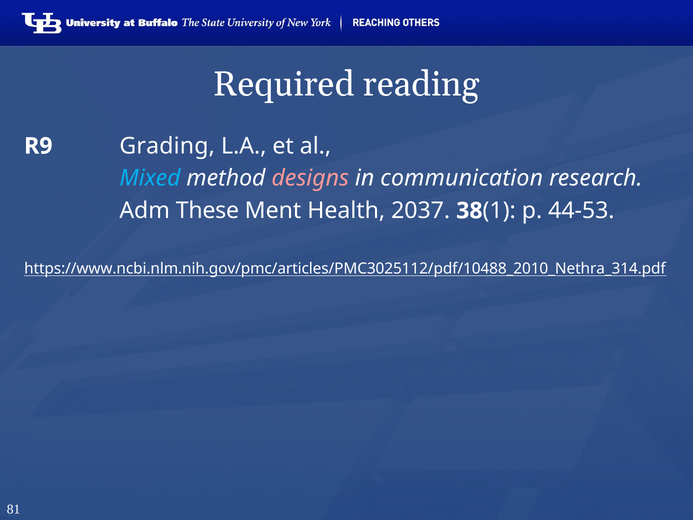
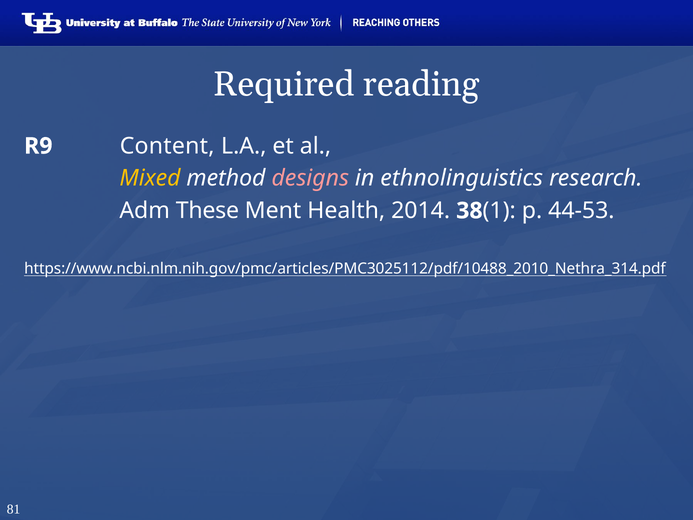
Grading: Grading -> Content (167, 146)
Mixed colour: light blue -> yellow (150, 178)
communication: communication -> ethnolinguistics (462, 178)
2037: 2037 -> 2014 (421, 211)
